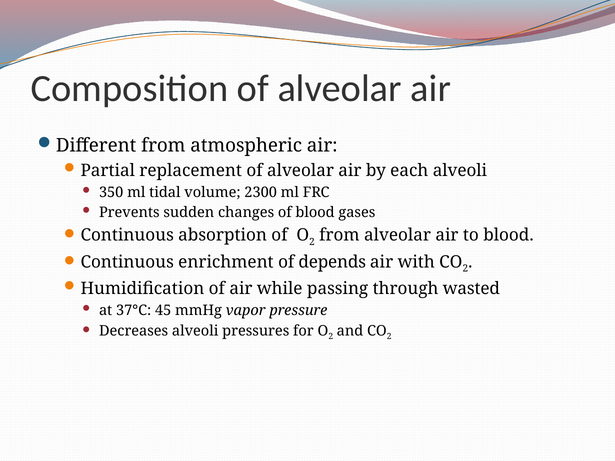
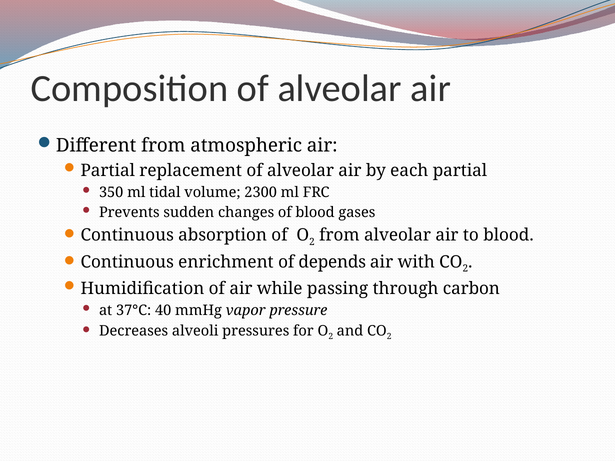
each alveoli: alveoli -> partial (460, 171)
wasted: wasted -> carbon (471, 289)
45: 45 -> 40 (163, 311)
